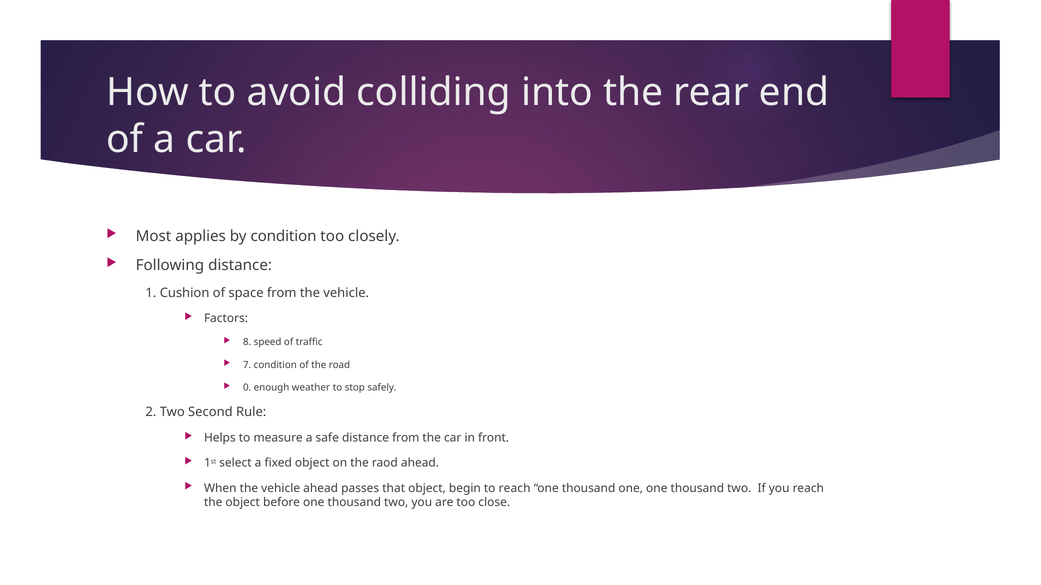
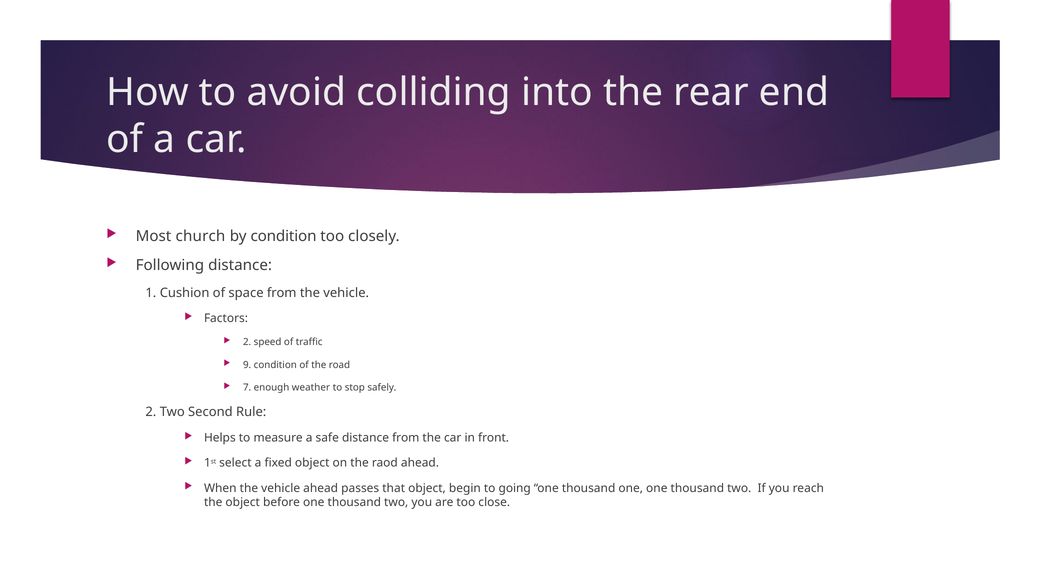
applies: applies -> church (200, 236)
8: 8 -> 2 (247, 343)
7: 7 -> 9 (247, 365)
0: 0 -> 7 (247, 388)
to reach: reach -> going (515, 489)
